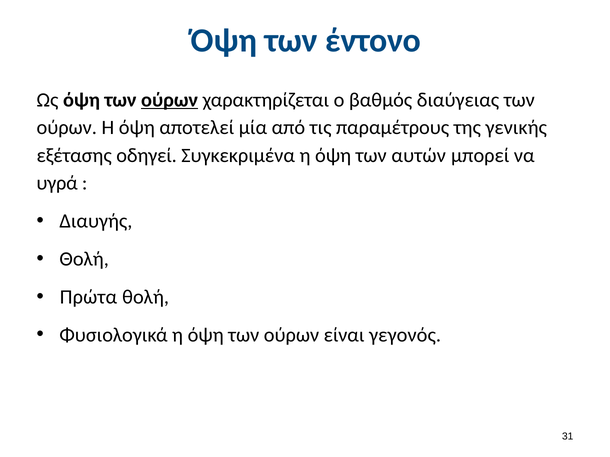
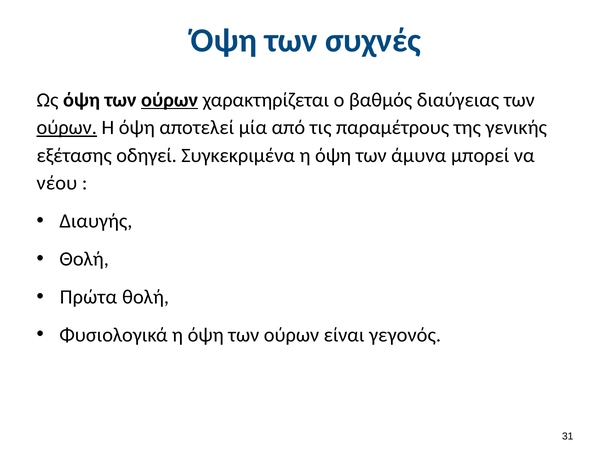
έντονο: έντονο -> συχνές (373, 40)
ούρων underline: none -> present (67, 128)
αυτών: αυτών -> άμυνα (419, 156)
υγρά: υγρά -> νέου (57, 183)
